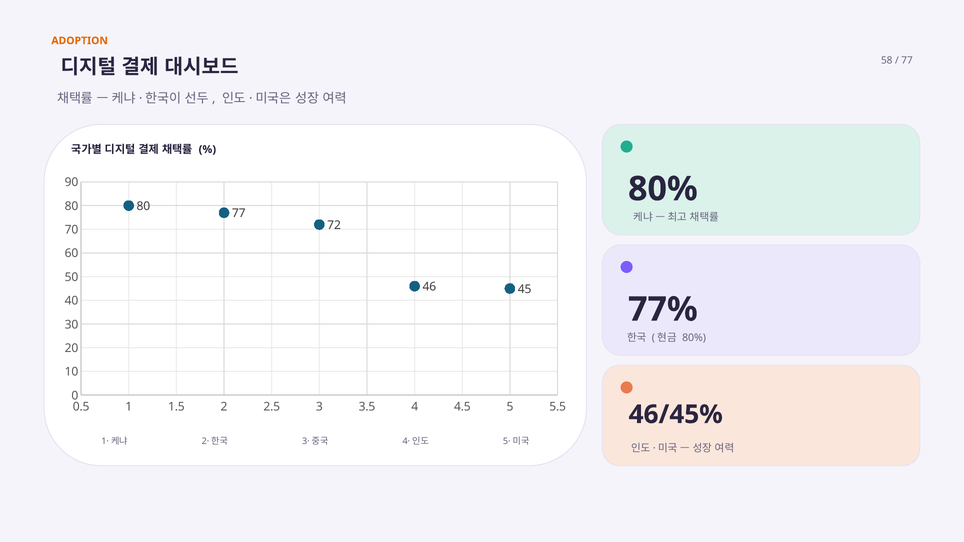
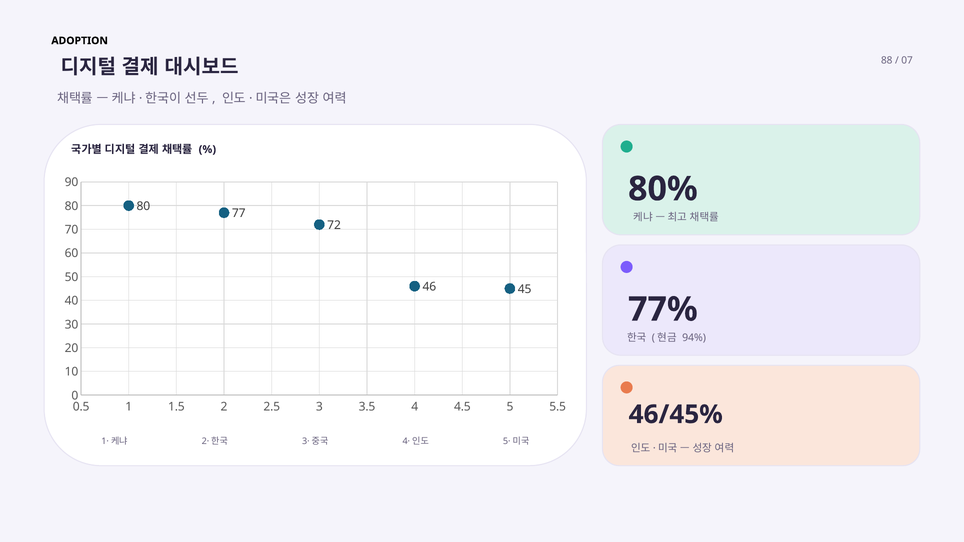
ADOPTION colour: orange -> black (80, 41)
58: 58 -> 88 (887, 60)
77: 77 -> 07 (907, 60)
80%: 80% -> 94% (694, 338)
